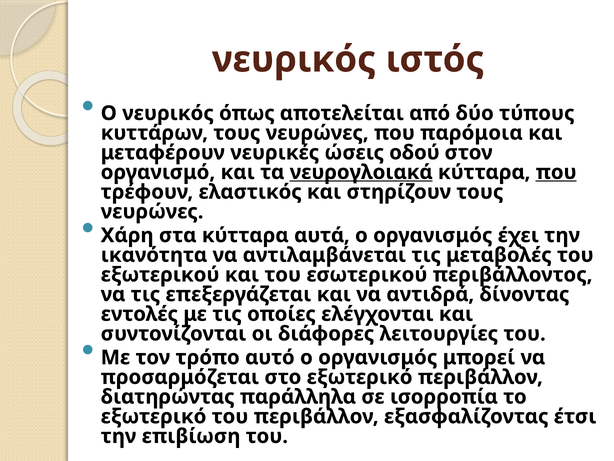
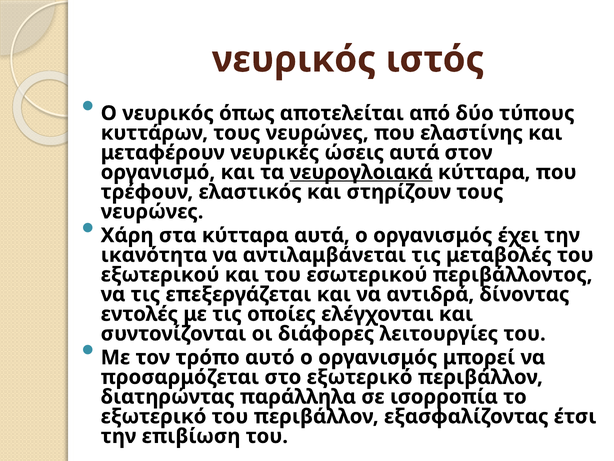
παρόμοια: παρόμοια -> ελαστίνης (472, 133)
ώσεις οδού: οδού -> αυτά (414, 152)
που underline: present -> none (556, 172)
